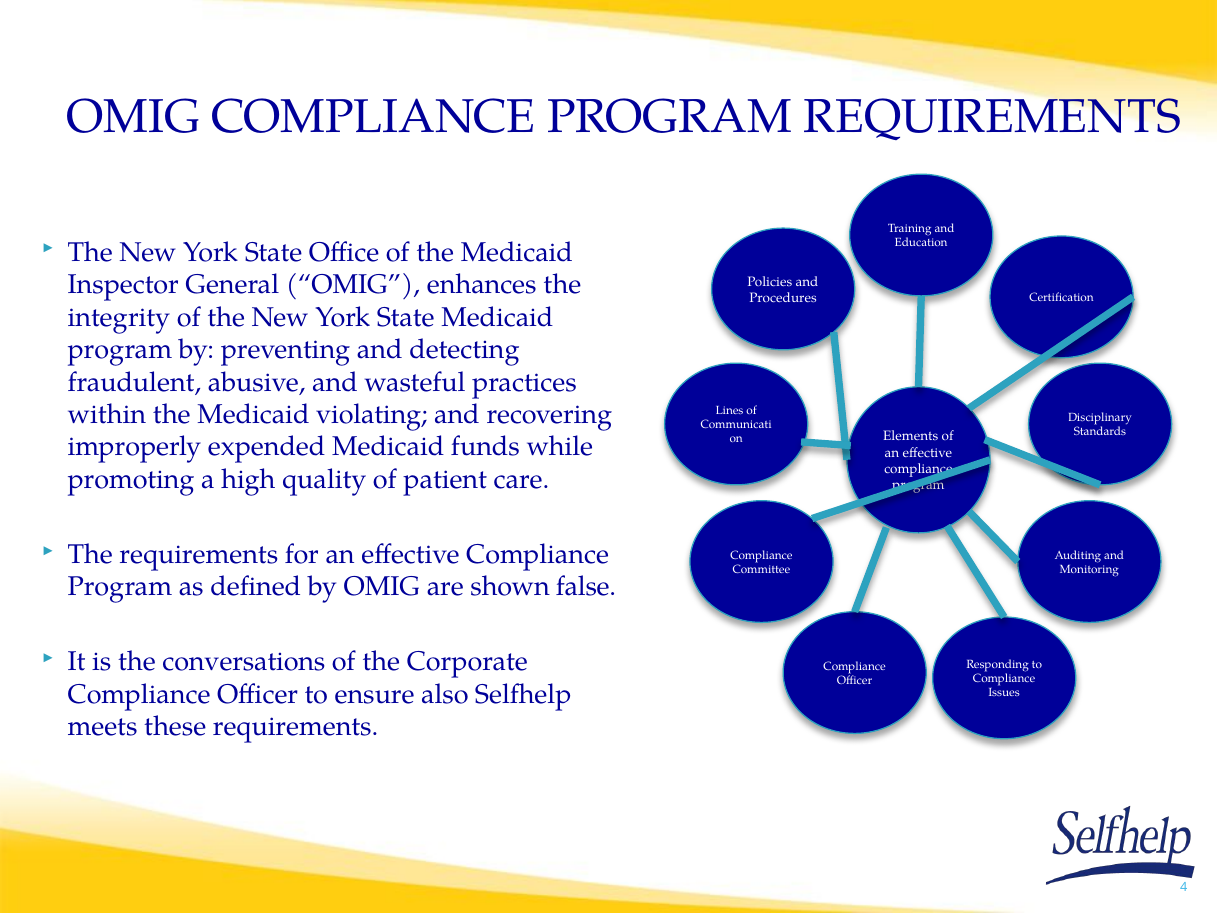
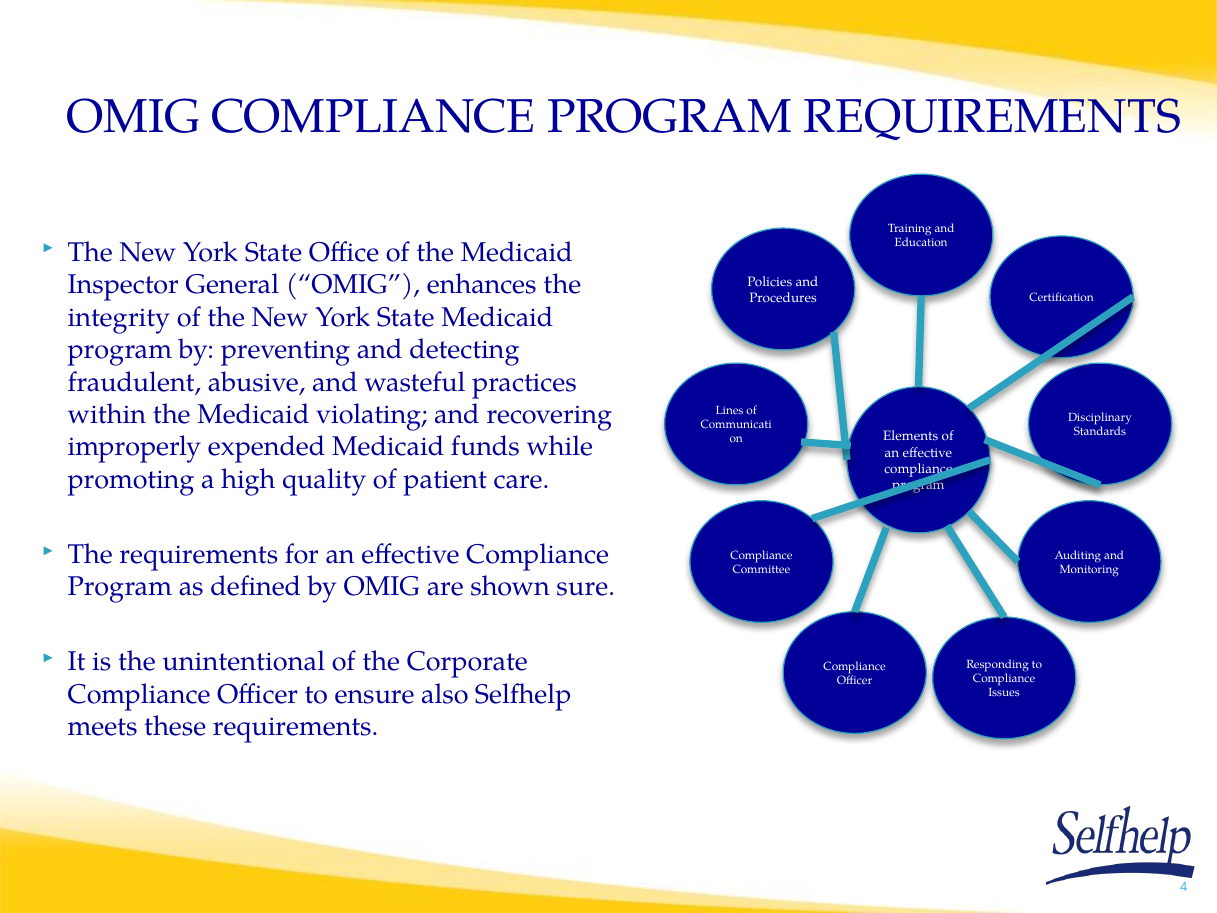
false: false -> sure (586, 587)
conversations: conversations -> unintentional (244, 662)
